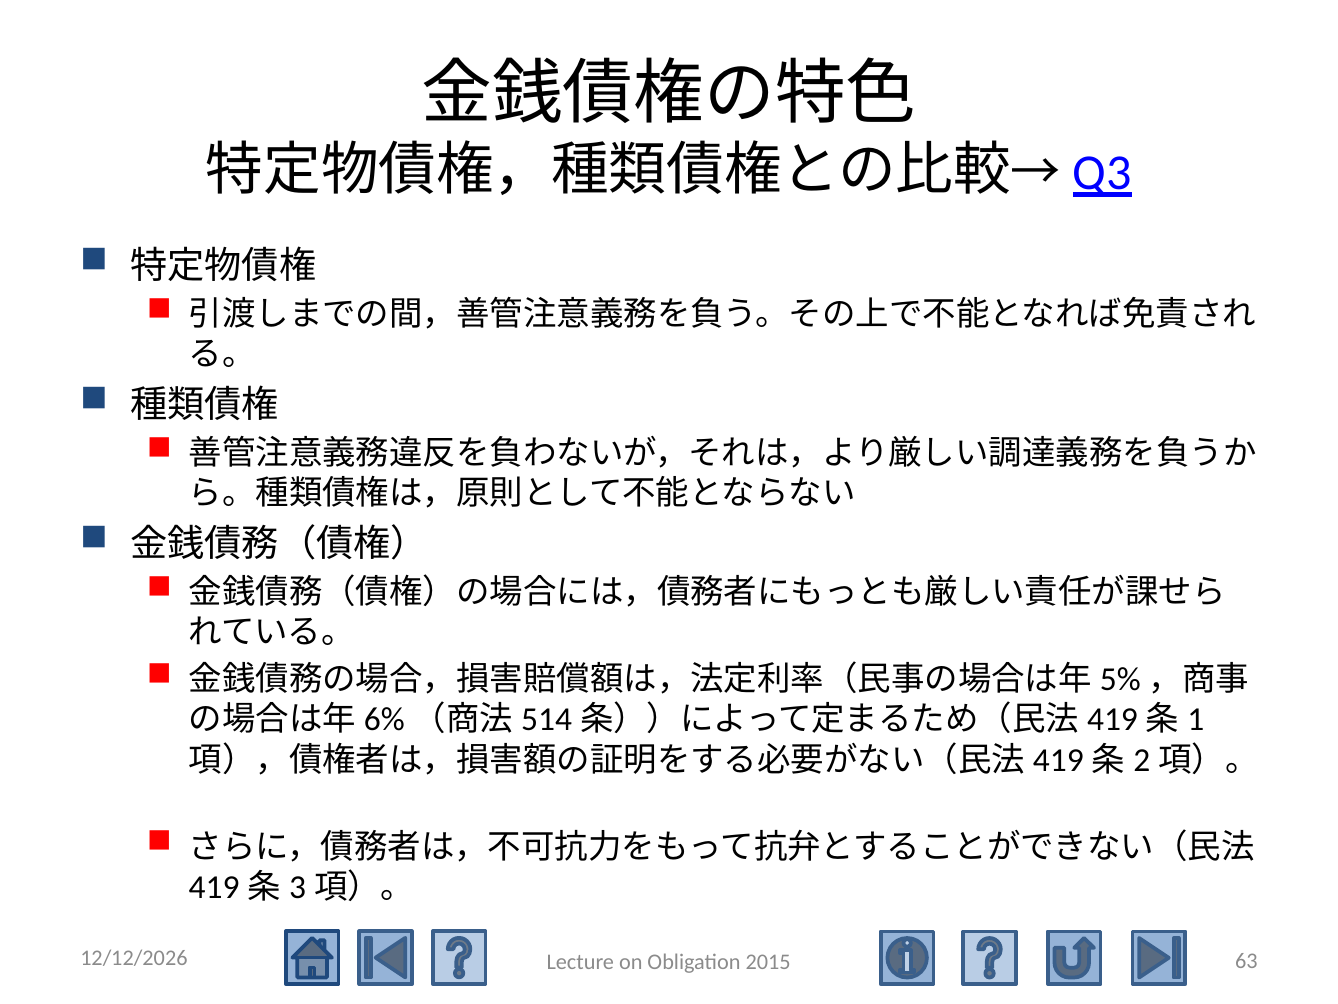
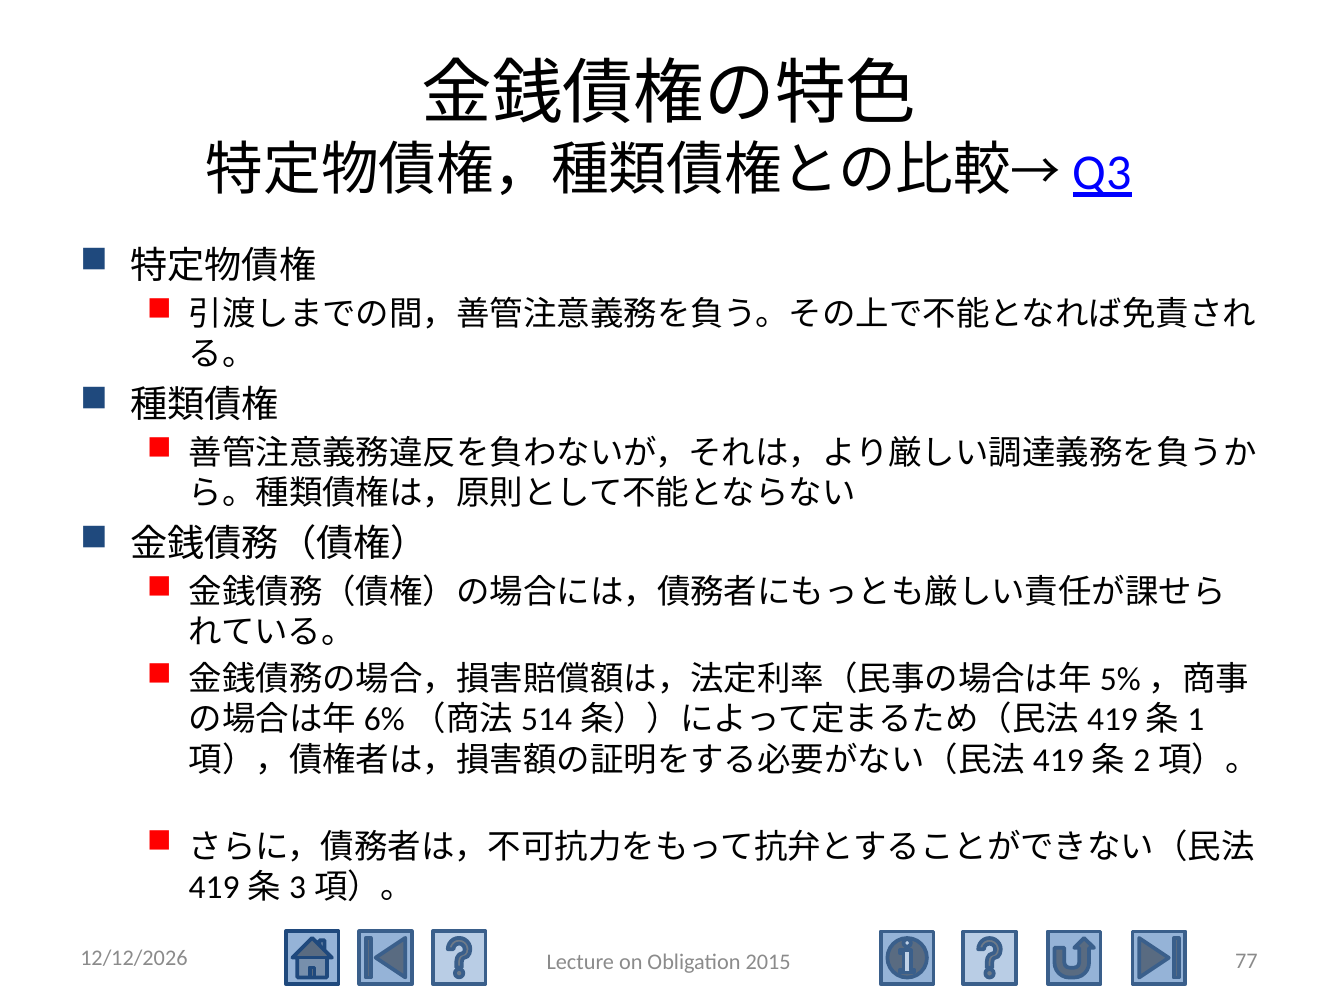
63: 63 -> 77 (1246, 961)
